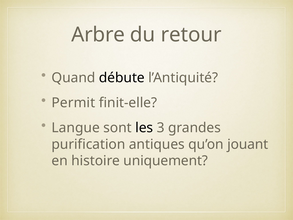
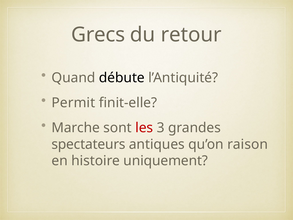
Arbre: Arbre -> Grecs (98, 35)
Langue: Langue -> Marche (76, 128)
les colour: black -> red (144, 128)
purification: purification -> spectateurs (88, 144)
jouant: jouant -> raison (248, 144)
